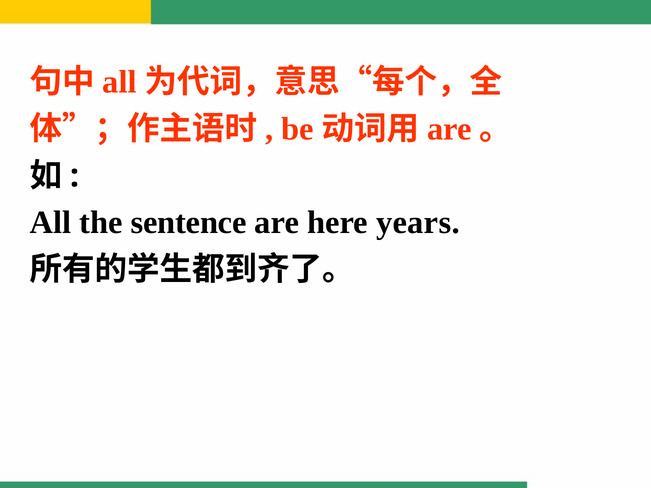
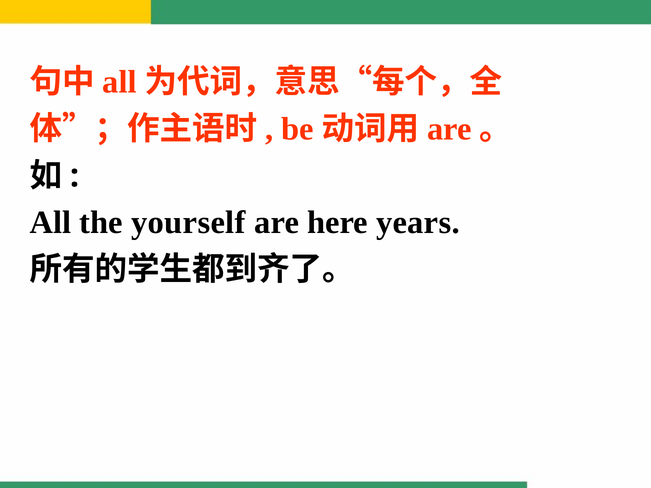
sentence: sentence -> yourself (188, 223)
